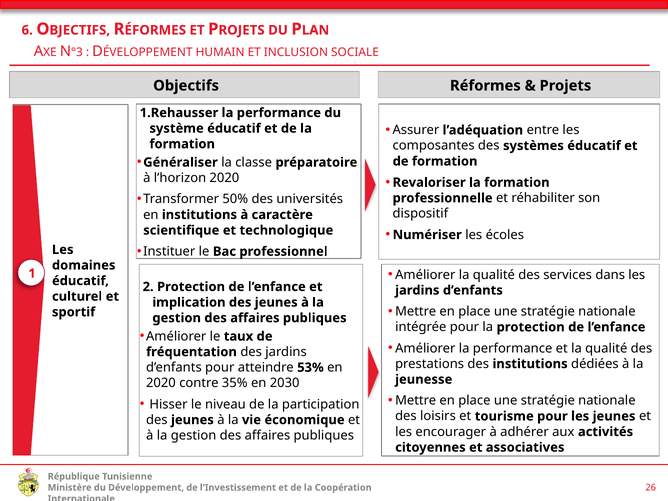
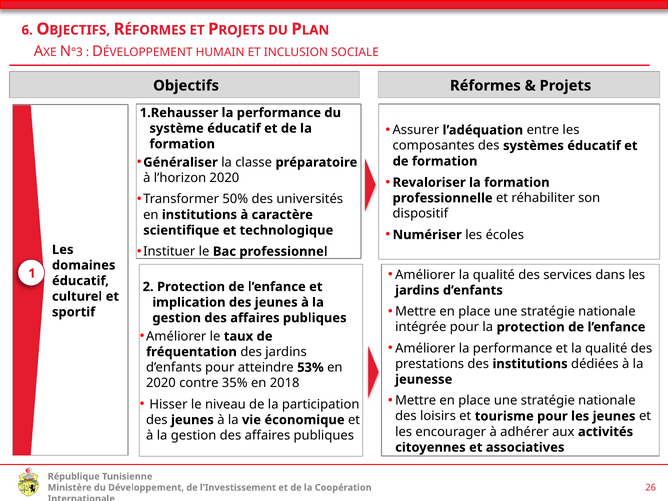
2030: 2030 -> 2018 (285, 383)
